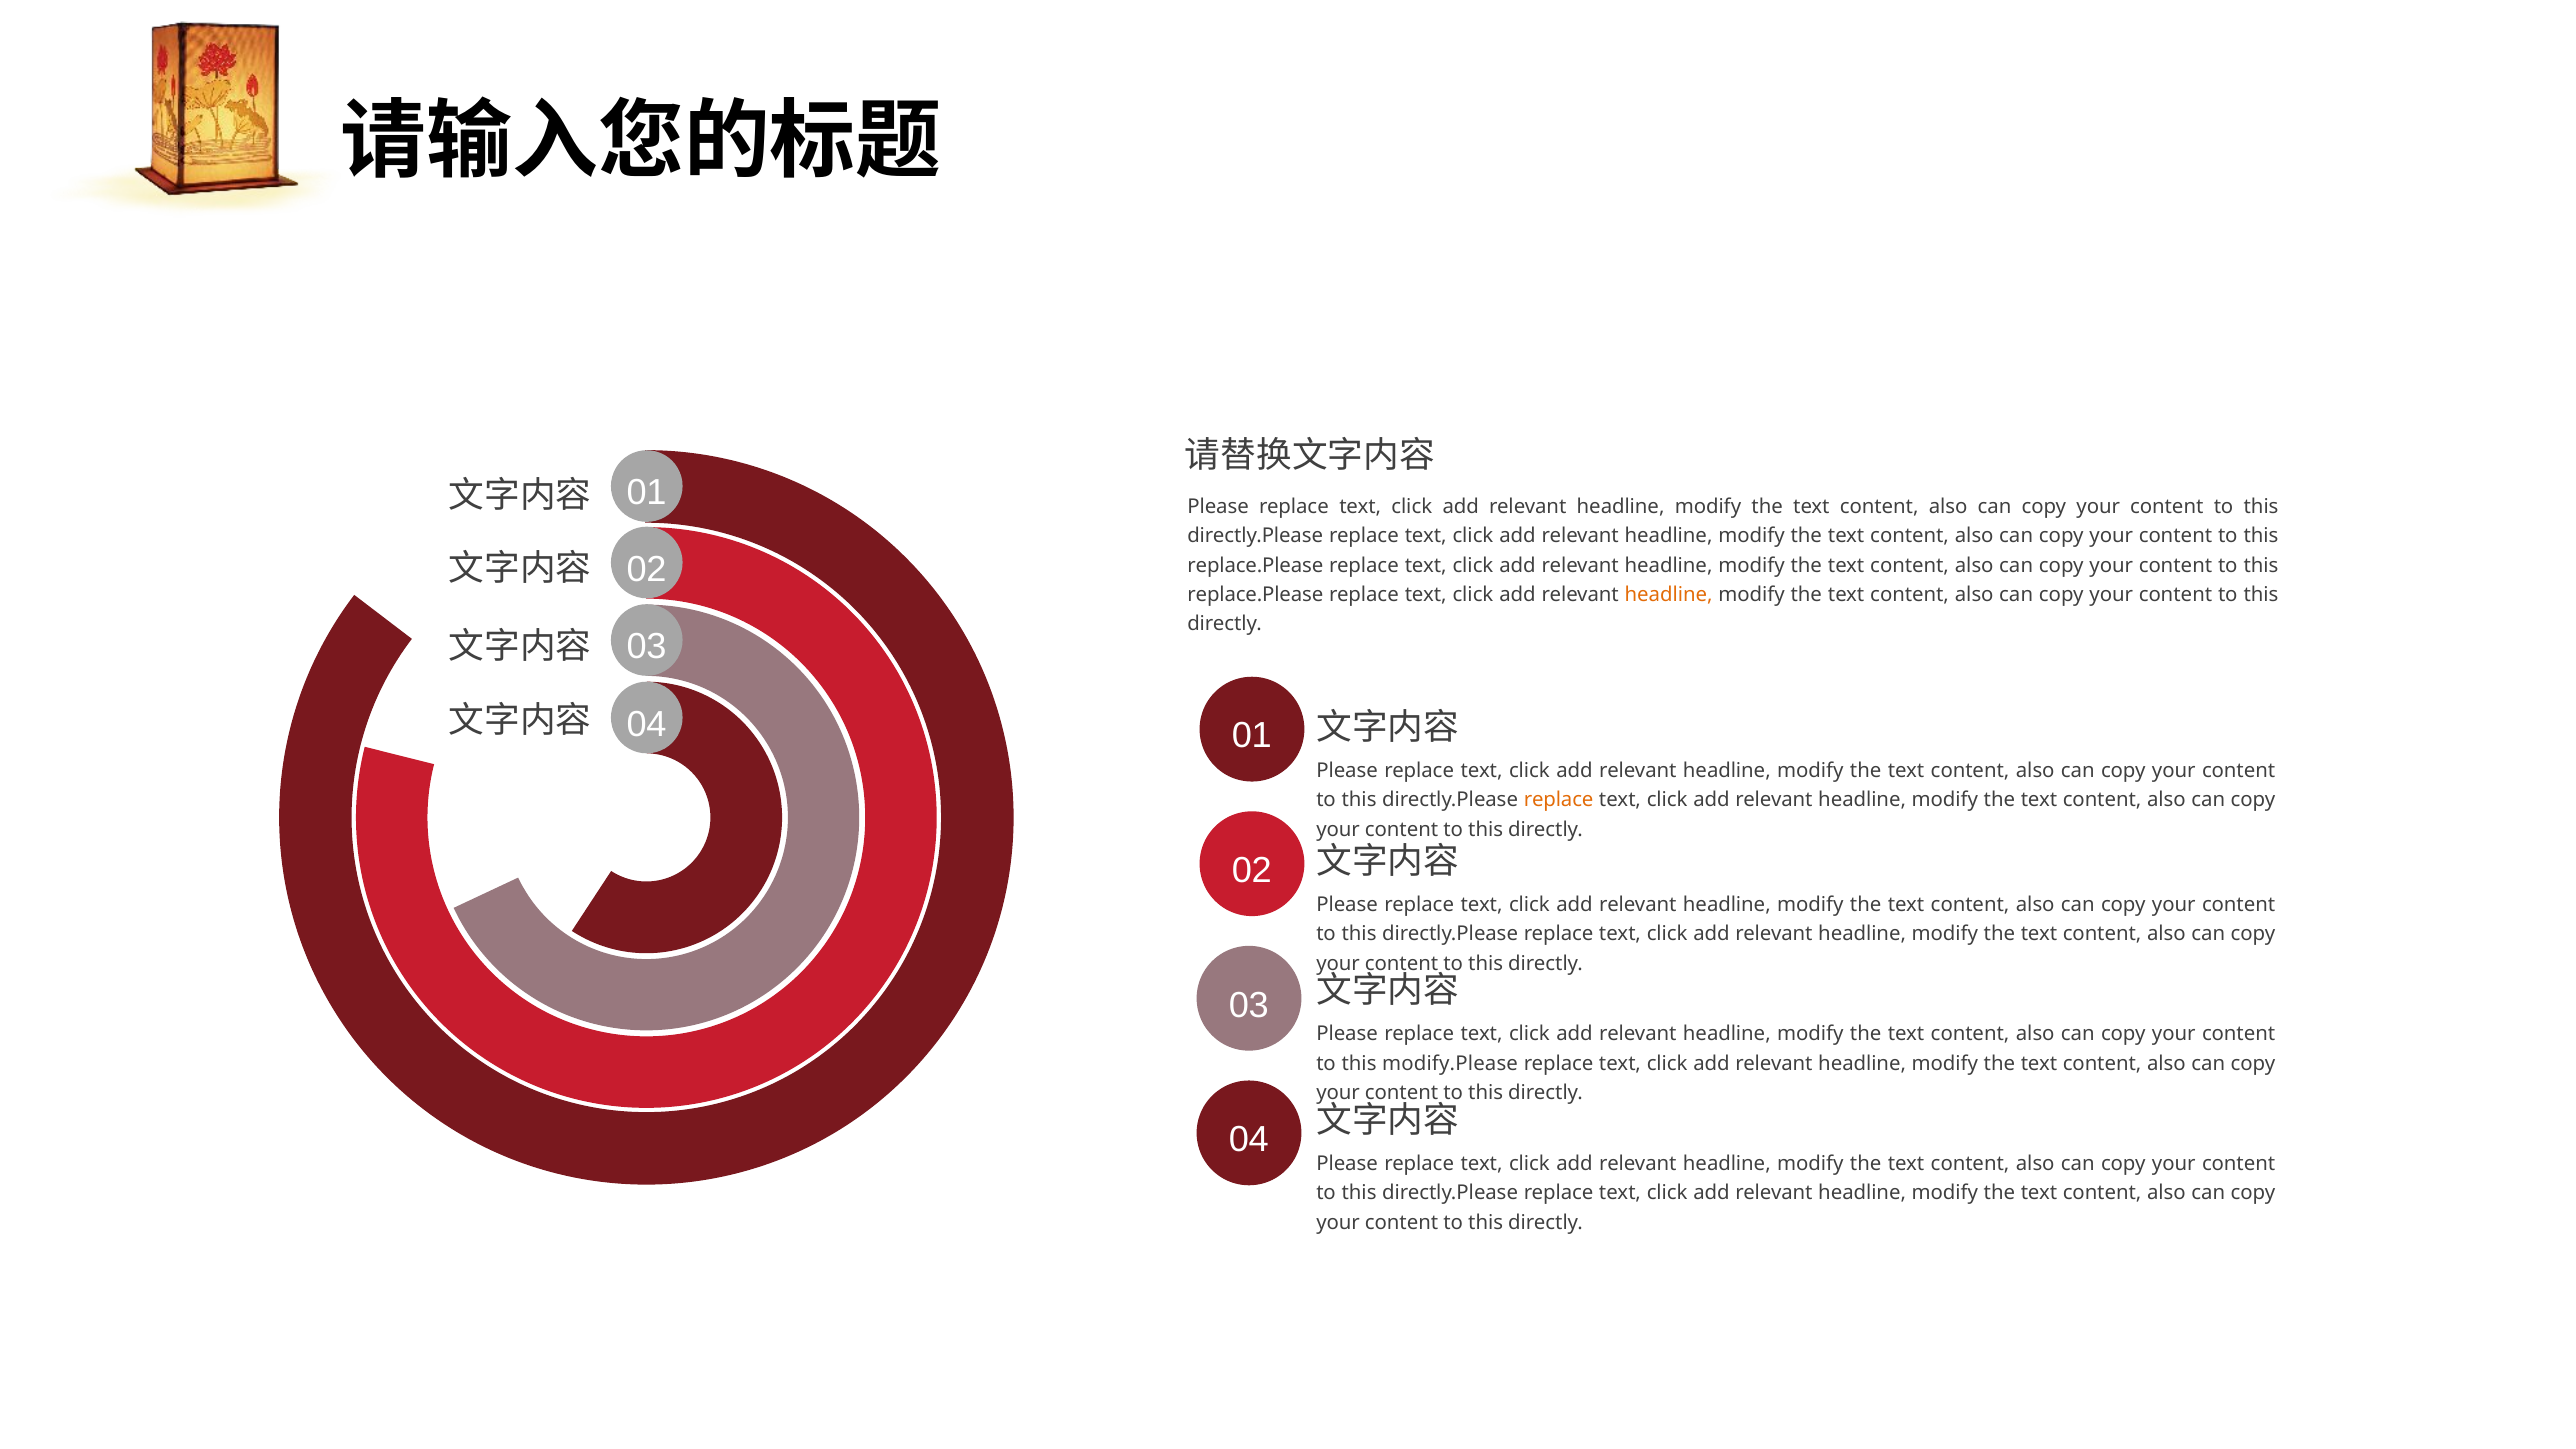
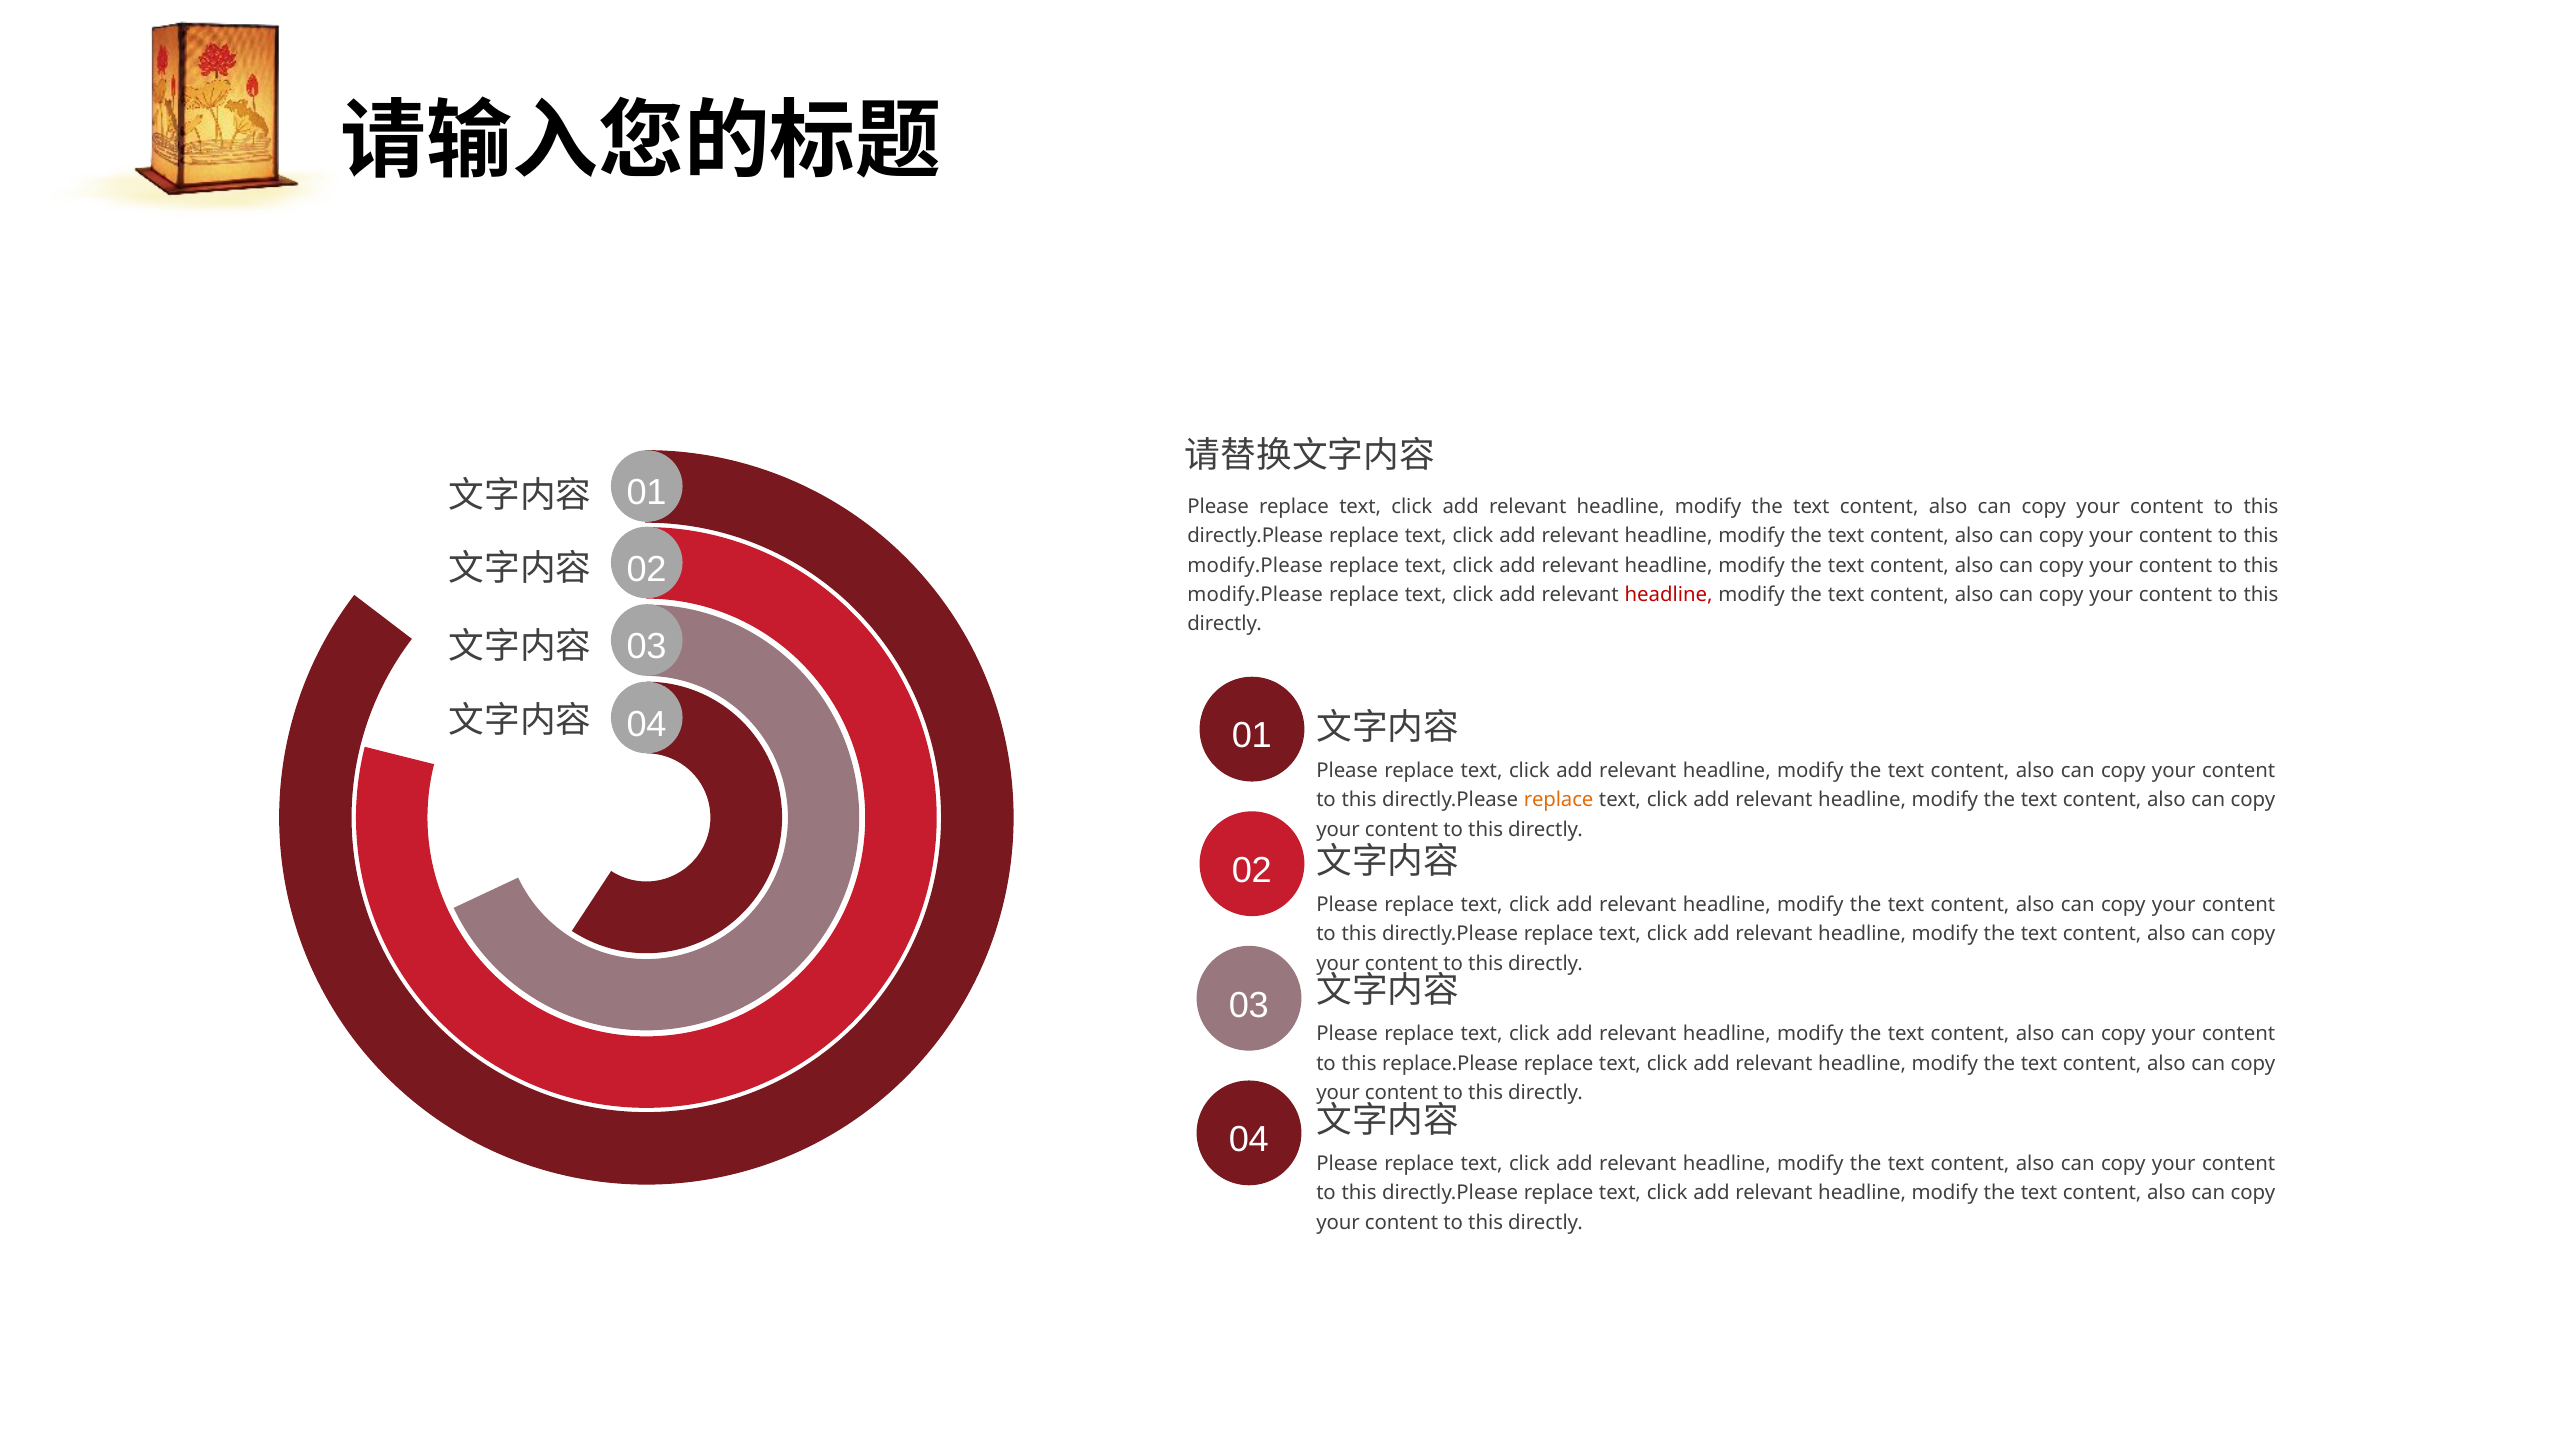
replace.Please: replace.Please -> modify.Please (1255, 565)
replace.Please: replace.Please -> modify.Please (1255, 595)
headline colour: orange -> red (1669, 595)
modify.Please: modify.Please -> replace.Please (1450, 1064)
